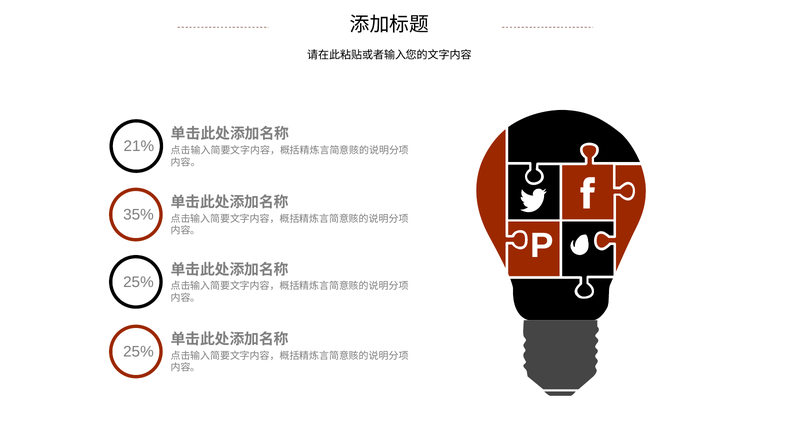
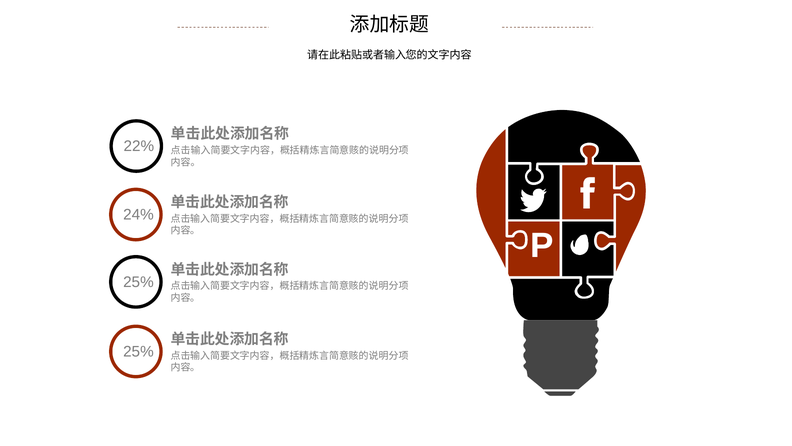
21%: 21% -> 22% (139, 146)
35%: 35% -> 24% (138, 214)
